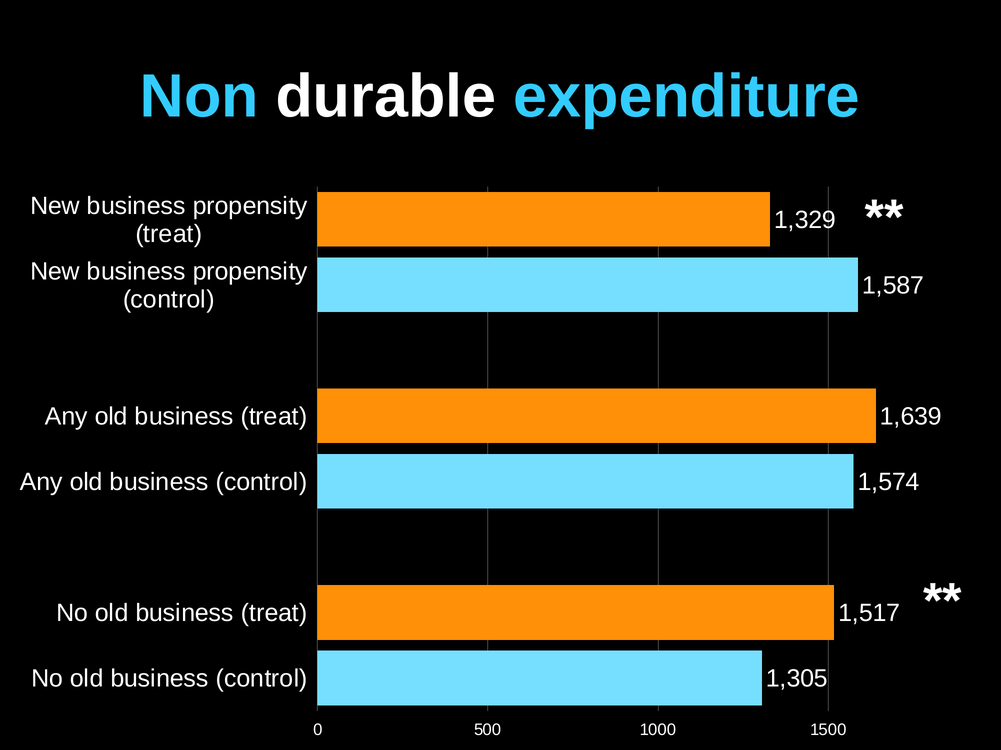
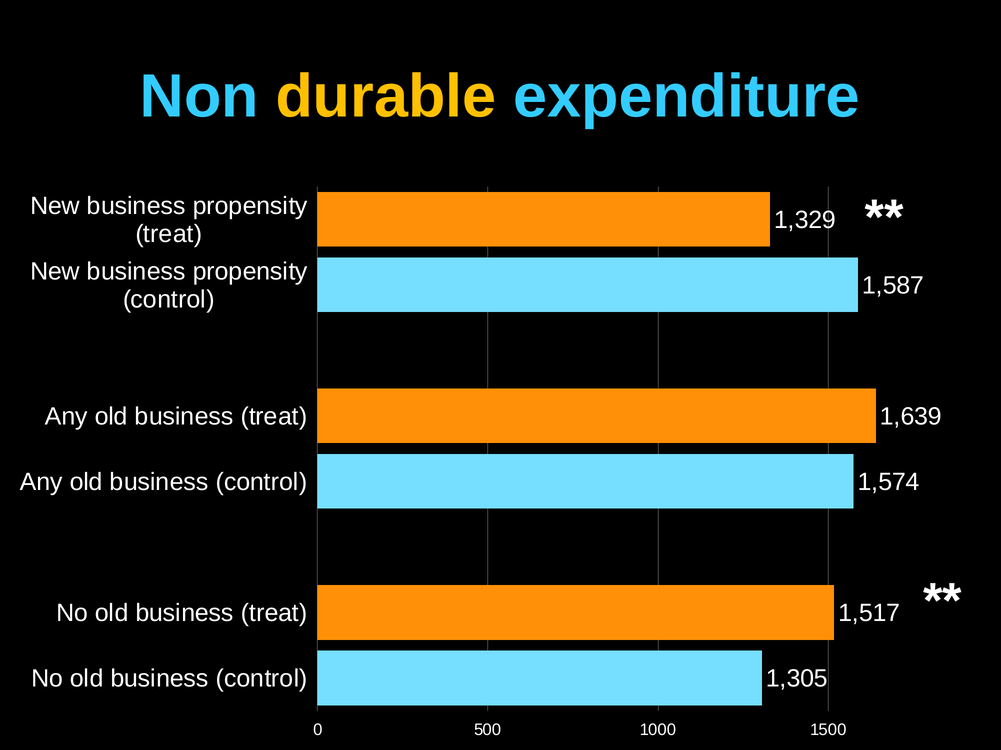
durable colour: white -> yellow (386, 97)
